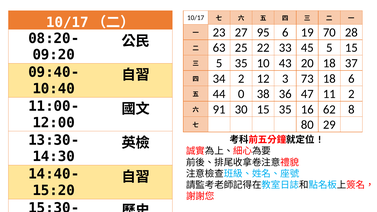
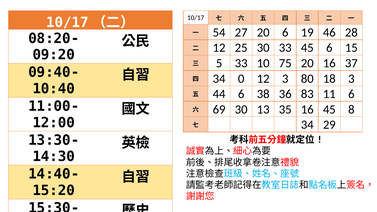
23: 23 -> 54 (219, 32)
27 95: 95 -> 20 (263, 32)
70: 70 -> 46 (329, 32)
63: 63 -> 12 (219, 48)
25 22: 22 -> 30 (263, 48)
45 5: 5 -> 6 (329, 48)
5 35: 35 -> 33 (241, 63)
43: 43 -> 75 (285, 63)
20 18: 18 -> 16 (329, 63)
34 2: 2 -> 0 (241, 79)
73: 73 -> 80 (307, 79)
18 6: 6 -> 3 (351, 79)
44 0: 0 -> 6 (241, 94)
47: 47 -> 83 (307, 94)
11 2: 2 -> 6 (351, 94)
91: 91 -> 69 (219, 109)
30 15: 15 -> 13 (263, 109)
16 62: 62 -> 45 (329, 109)
80: 80 -> 34 (307, 125)
